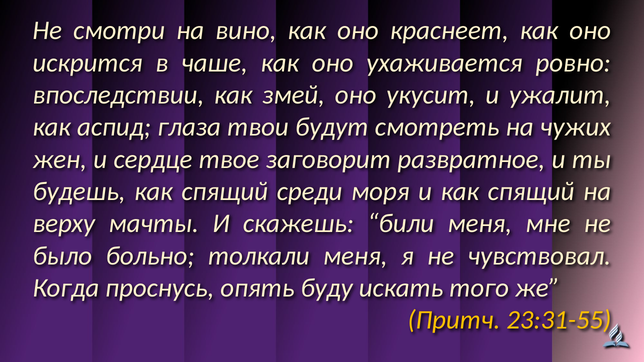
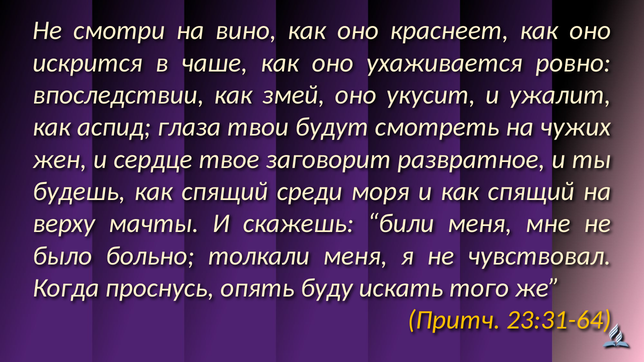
23:31-55: 23:31-55 -> 23:31-64 (559, 320)
